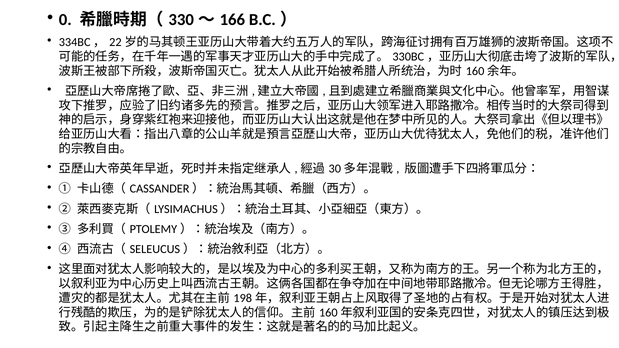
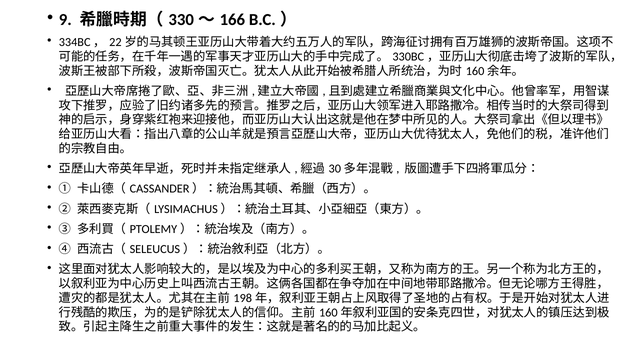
0: 0 -> 9 (65, 20)
